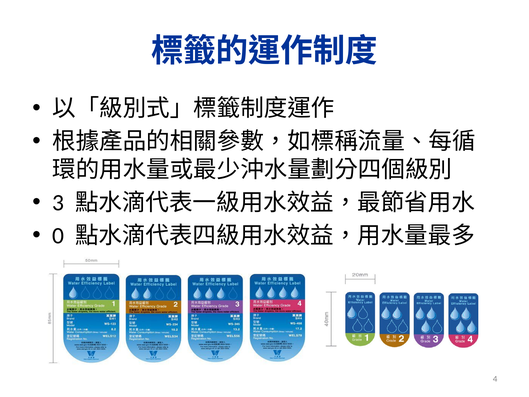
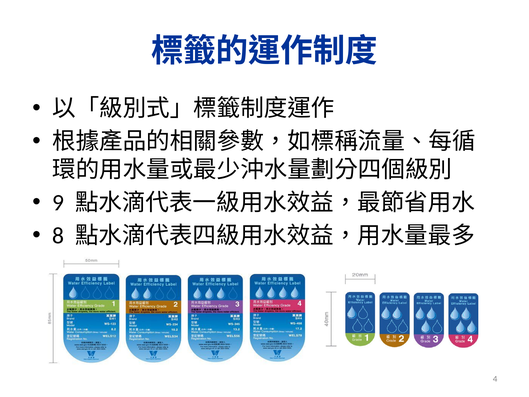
3: 3 -> 9 (58, 203)
0: 0 -> 8 (58, 236)
